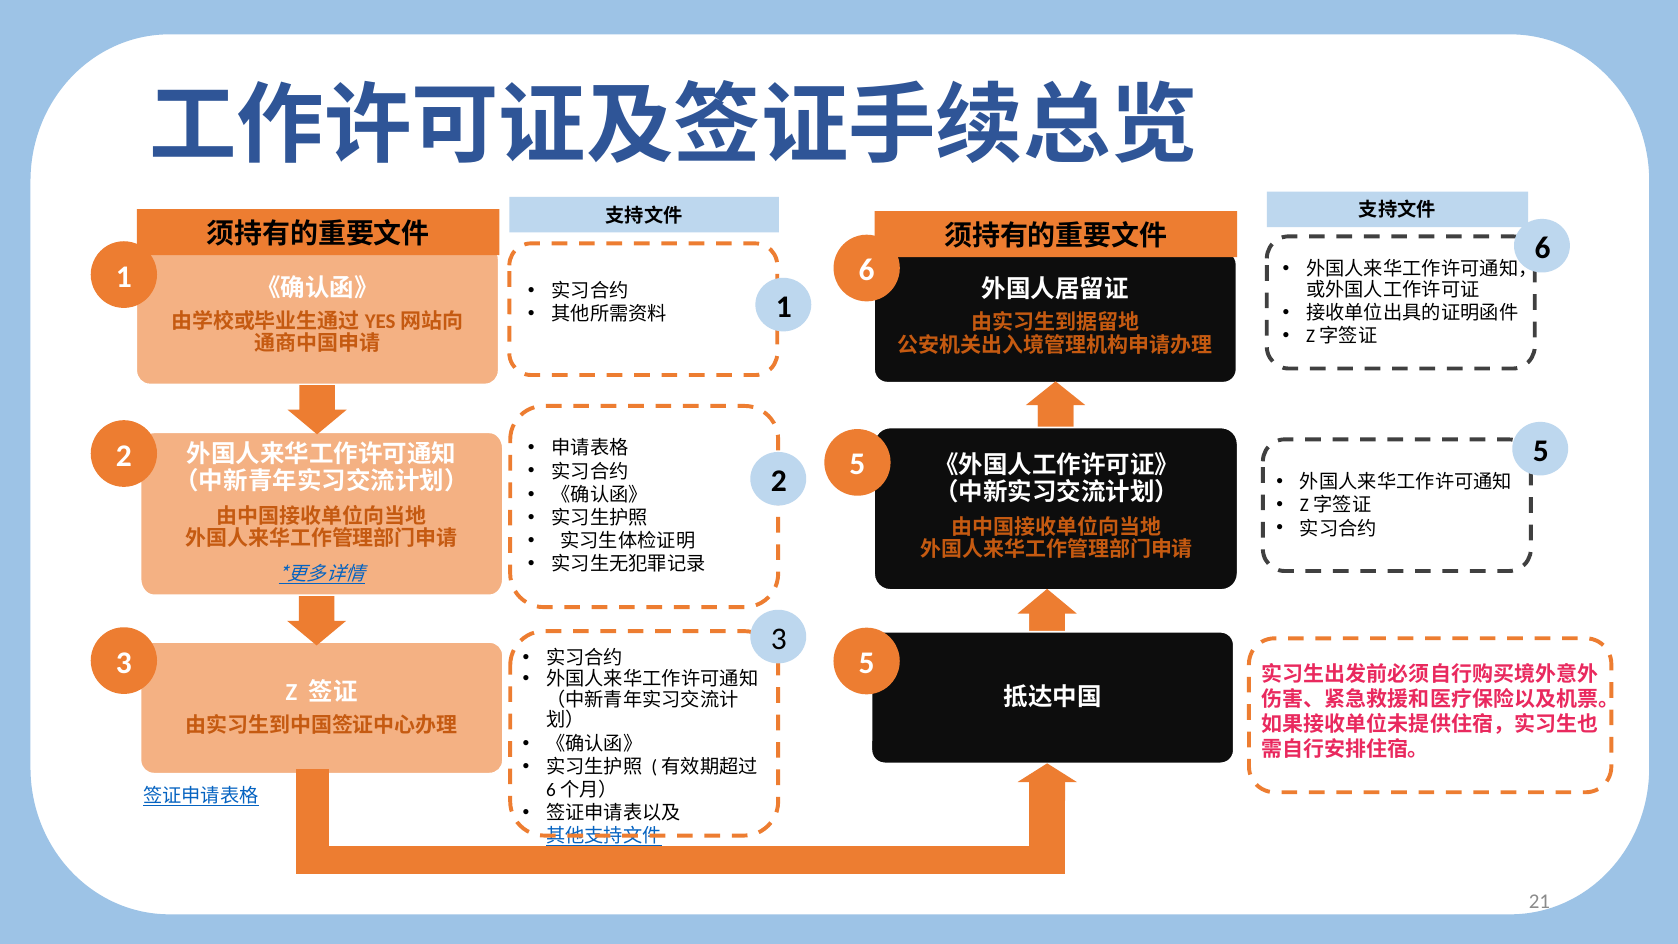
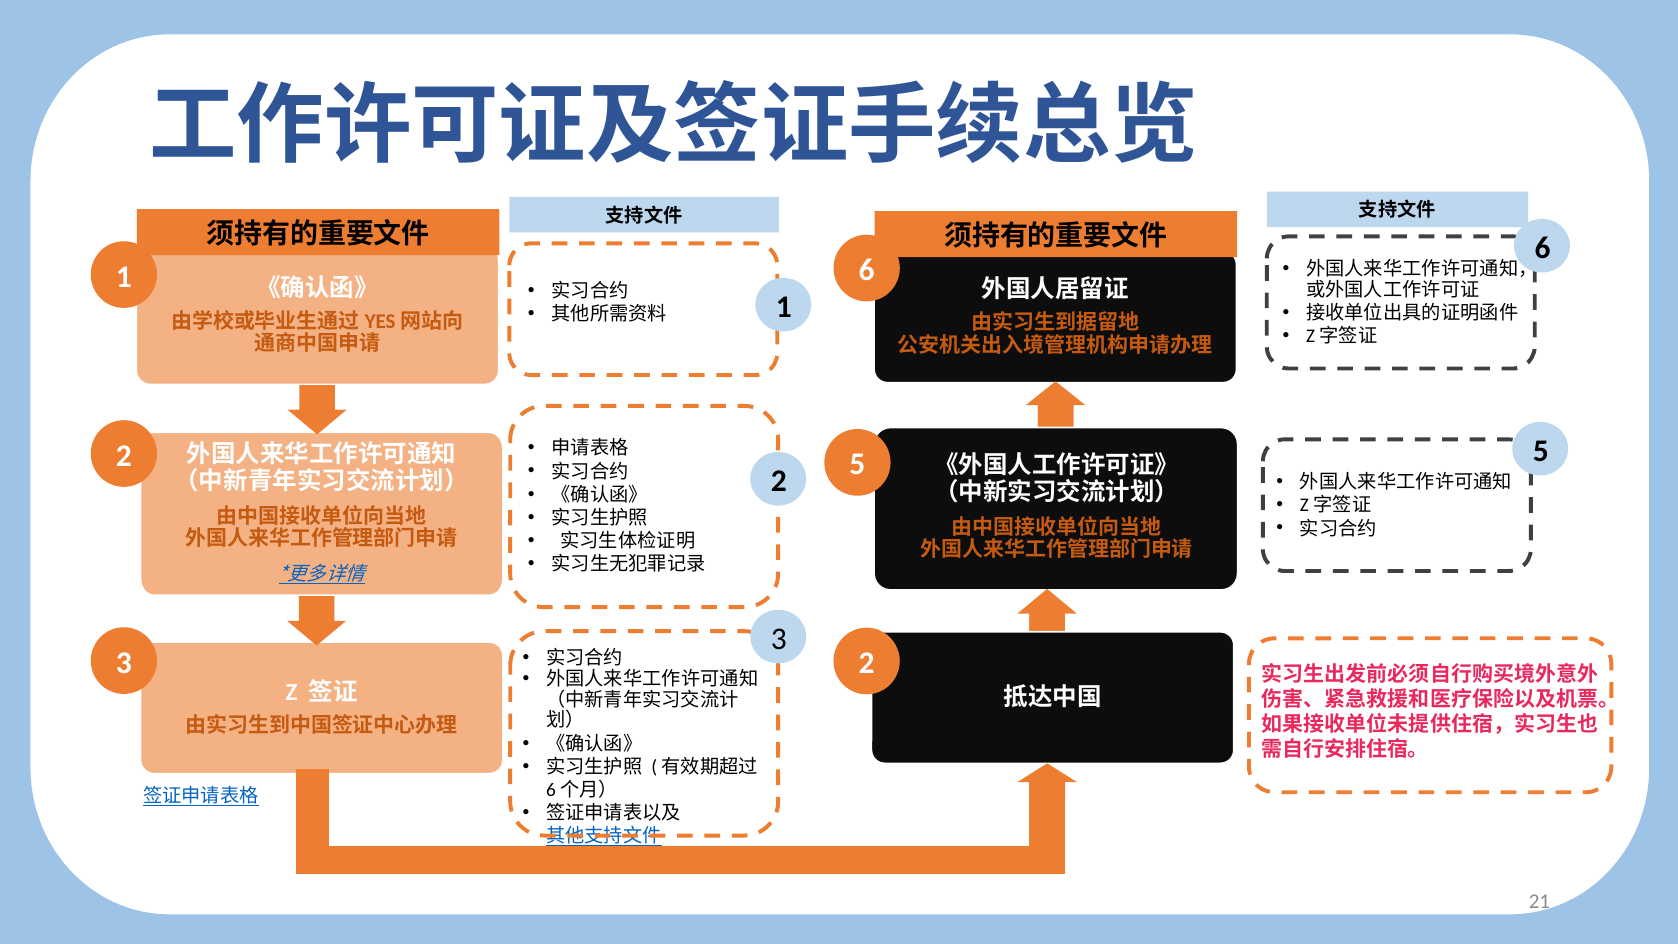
3 5: 5 -> 2 (867, 663)
